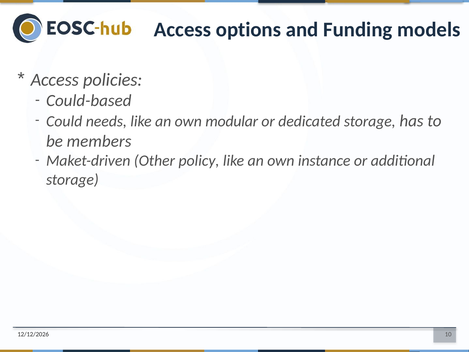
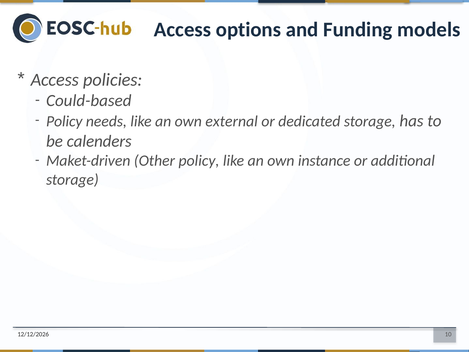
Could: Could -> Policy (64, 121)
modular: modular -> external (232, 121)
members: members -> calenders (99, 141)
